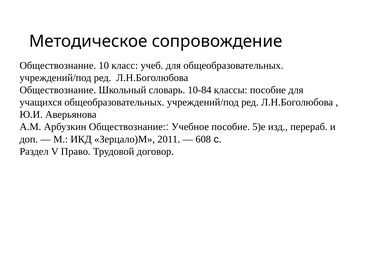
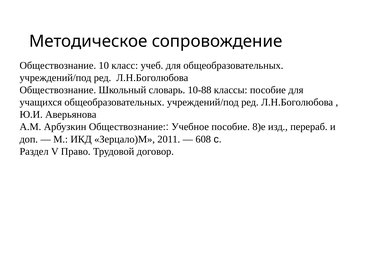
10-84: 10-84 -> 10-88 (200, 90)
5)е: 5)е -> 8)е (259, 127)
